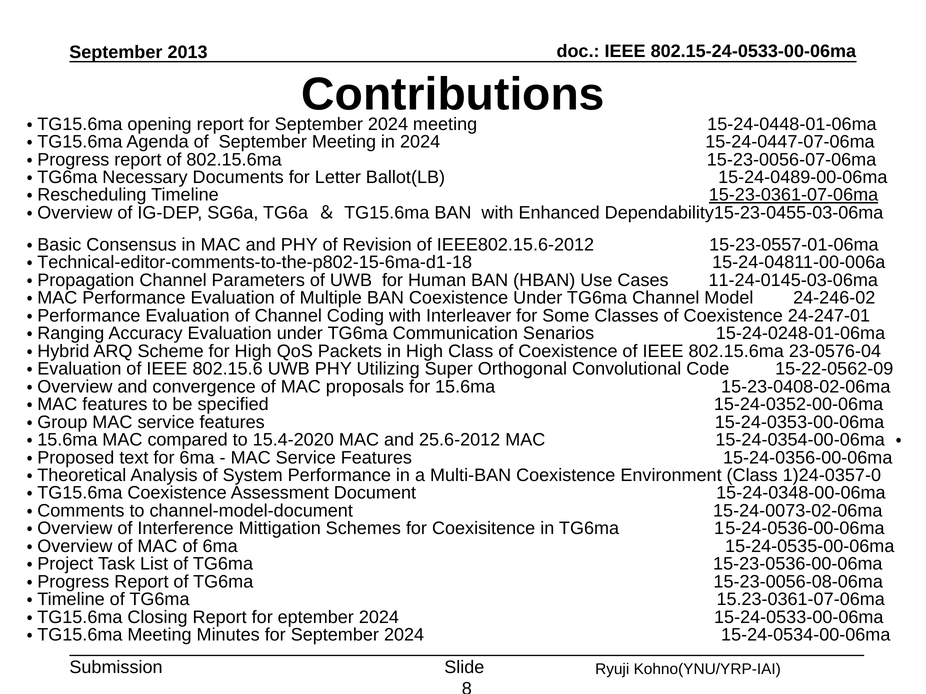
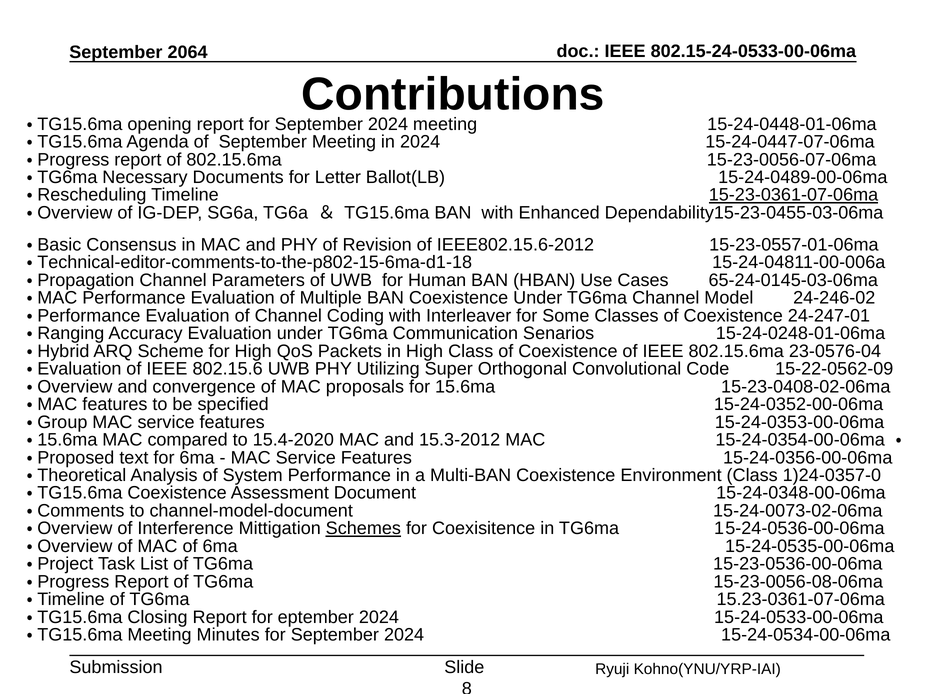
2013: 2013 -> 2064 (188, 52)
11-24-0145-03-06ma: 11-24-0145-03-06ma -> 65-24-0145-03-06ma (793, 280)
25.6-2012: 25.6-2012 -> 15.3-2012 (460, 440)
Schemes underline: none -> present (363, 529)
